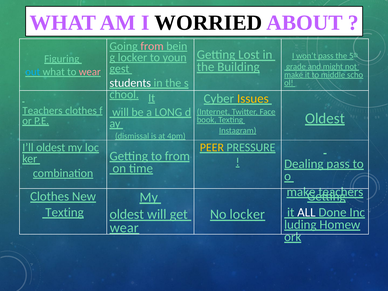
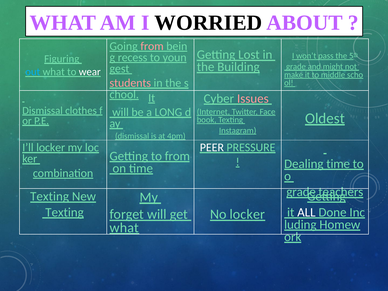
locker: locker -> recess (133, 57)
wear colour: pink -> white (90, 72)
students colour: white -> pink (130, 83)
Issues colour: yellow -> pink (253, 99)
Teachers: Teachers -> Dismissal (43, 110)
I’ll oldest: oldest -> locker (51, 147)
PEER colour: yellow -> white (212, 147)
Dealing pass: pass -> time (338, 164)
make: make -> grade (301, 192)
Clothes: Clothes -> Texting (50, 196)
oldest: oldest -> forget (127, 214)
wear: wear -> what (124, 228)
